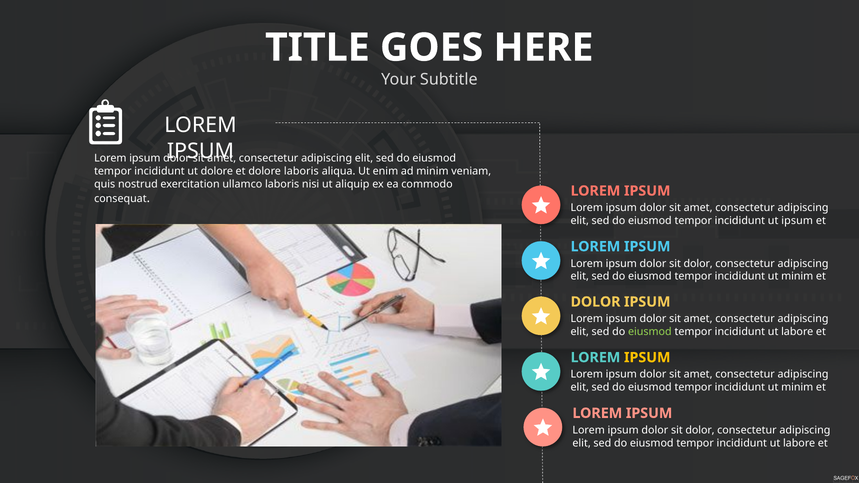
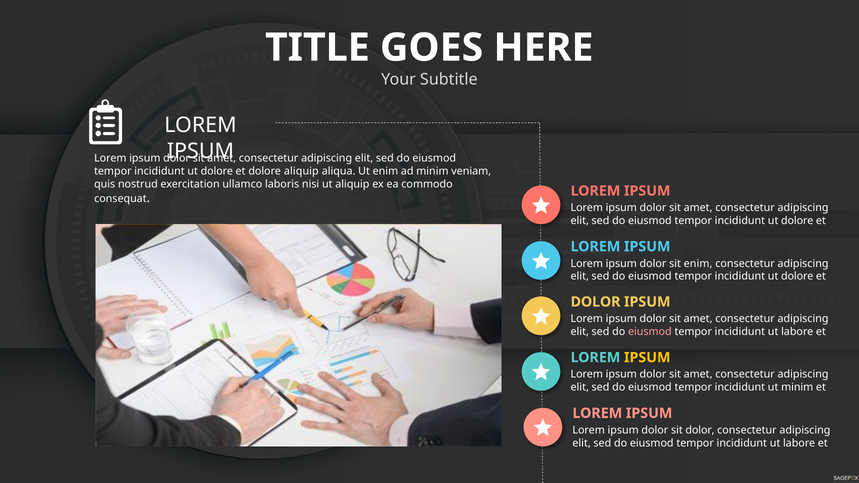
dolore laboris: laboris -> aliquip (301, 171)
ipsum: ipsum -> dolore (797, 221)
dolor: dolor -> enim (698, 264)
minim: minim -> dolore (797, 276)
eiusmod colour: light green -> pink (650, 332)
